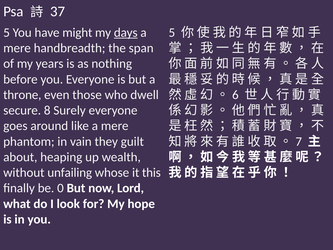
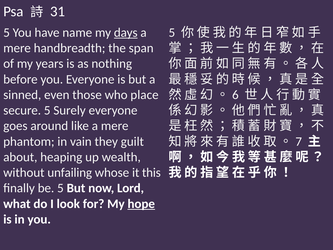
37: 37 -> 31 (58, 12)
might: might -> name (77, 32)
throne: throne -> sinned (22, 95)
dwell: dwell -> place (145, 95)
secure 8: 8 -> 5 (47, 110)
be 0: 0 -> 5 (60, 188)
hope underline: none -> present (141, 204)
